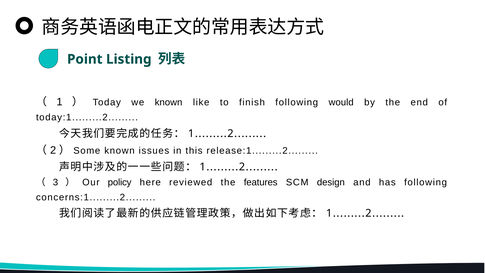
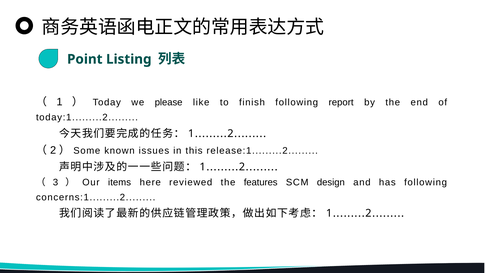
we known: known -> please (169, 102)
would: would -> report (341, 102)
policy: policy -> items (120, 182)
